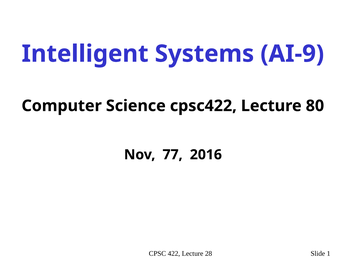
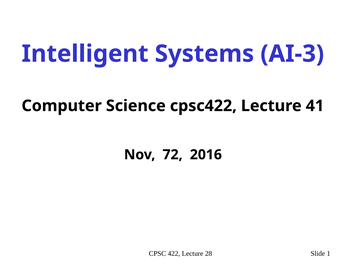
AI-9: AI-9 -> AI-3 (292, 54)
80: 80 -> 41 (315, 106)
77: 77 -> 72 (173, 155)
